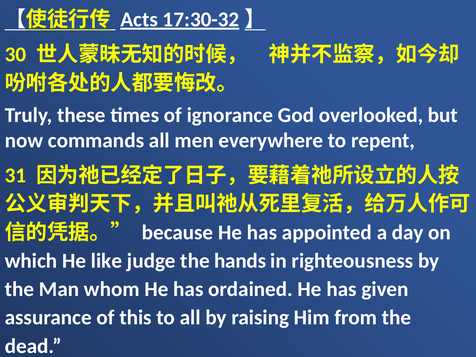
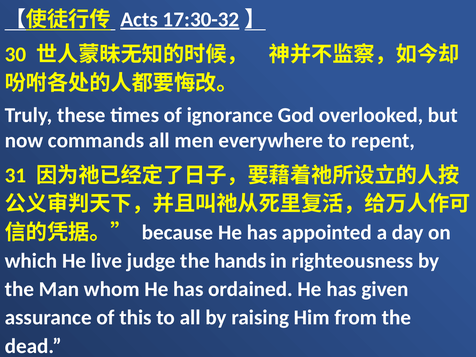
like: like -> live (106, 261)
